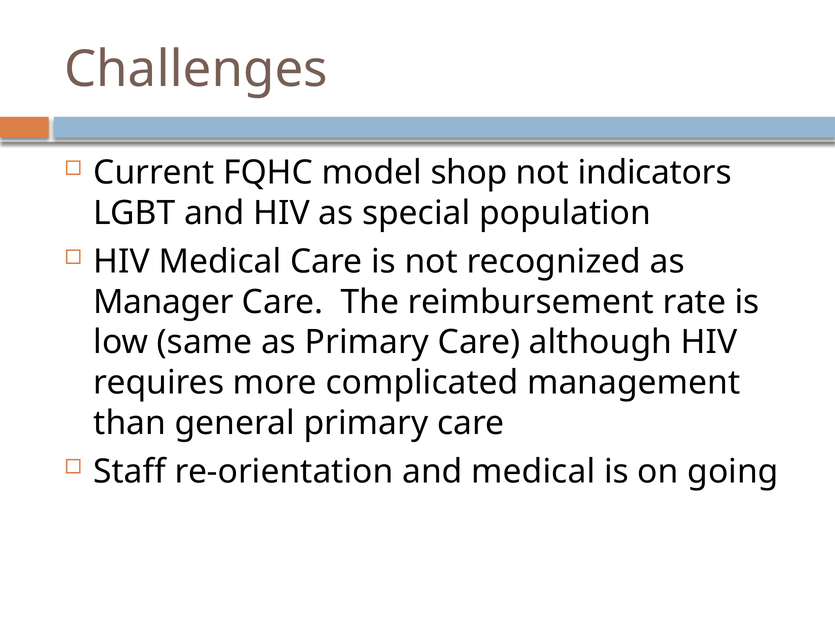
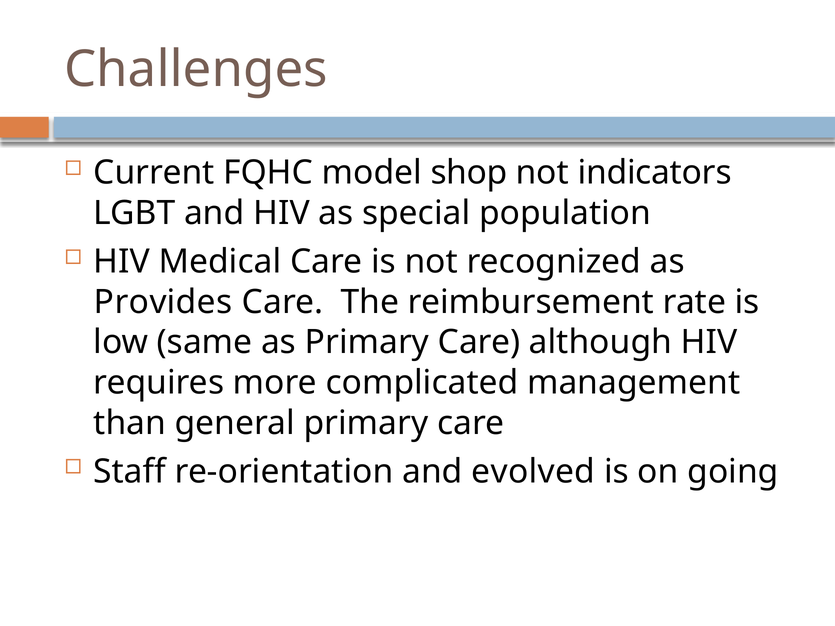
Manager: Manager -> Provides (163, 302)
and medical: medical -> evolved (533, 472)
